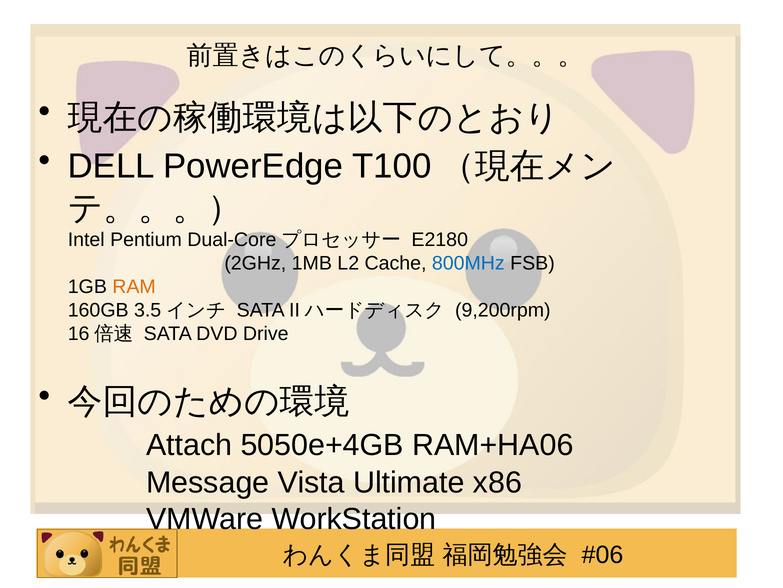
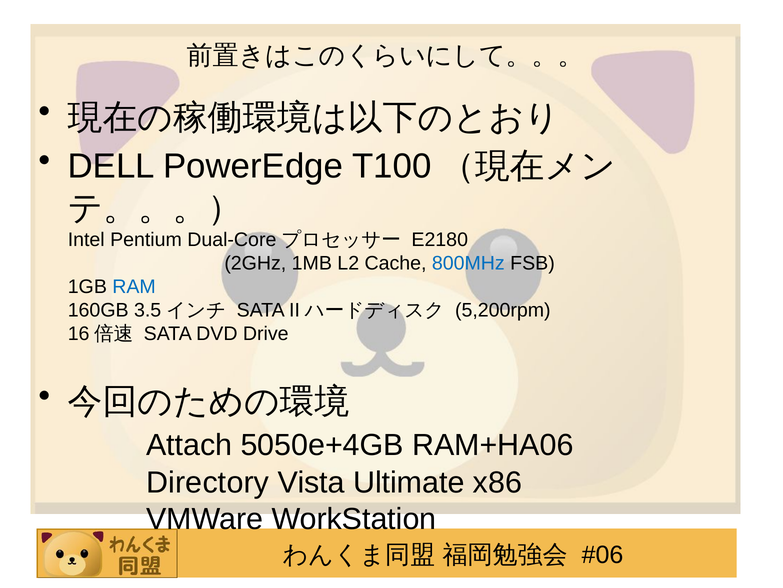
RAM colour: orange -> blue (134, 286)
9,200rpm: 9,200rpm -> 5,200rpm (503, 310)
Message: Message -> Directory (208, 482)
